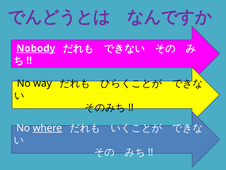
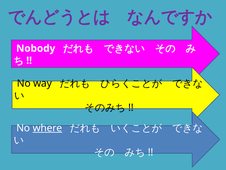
Nobody underline: present -> none (36, 48)
